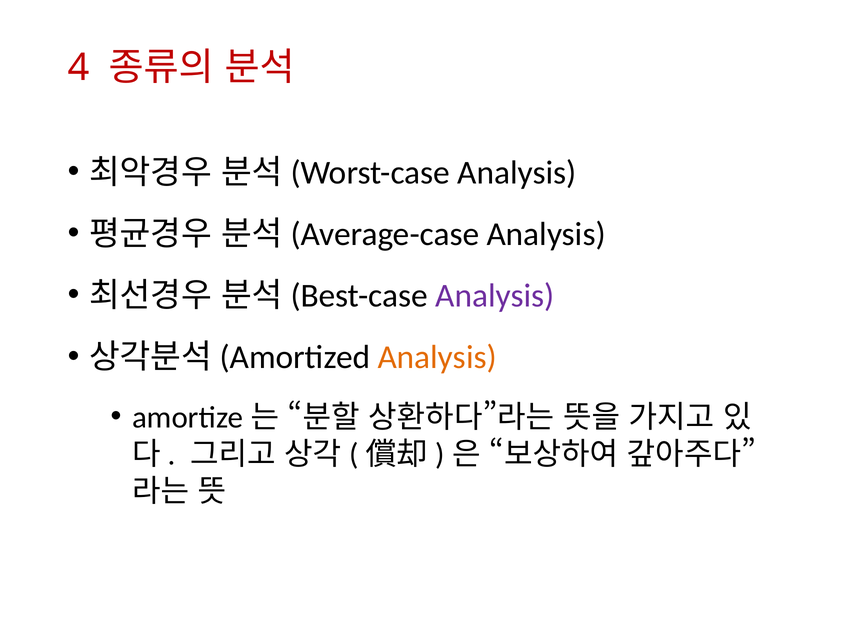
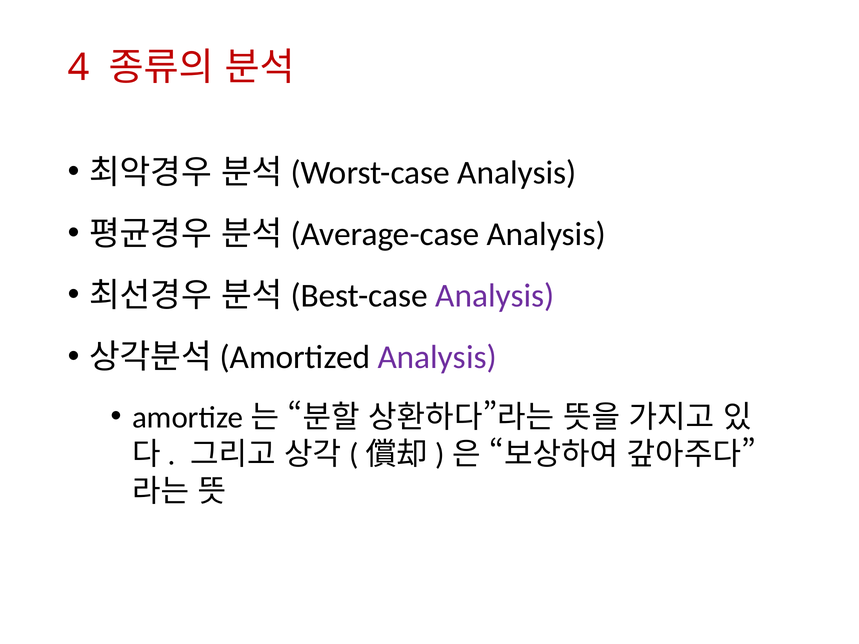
Analysis colour: orange -> purple (437, 357)
